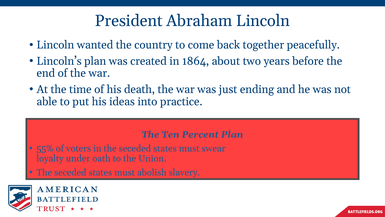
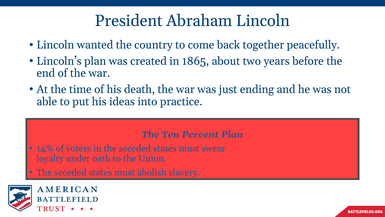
1864: 1864 -> 1865 (196, 61)
55%: 55% -> 14% (45, 148)
